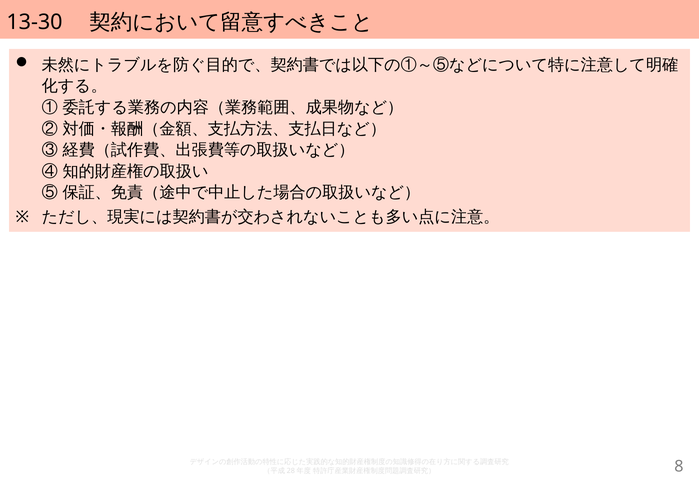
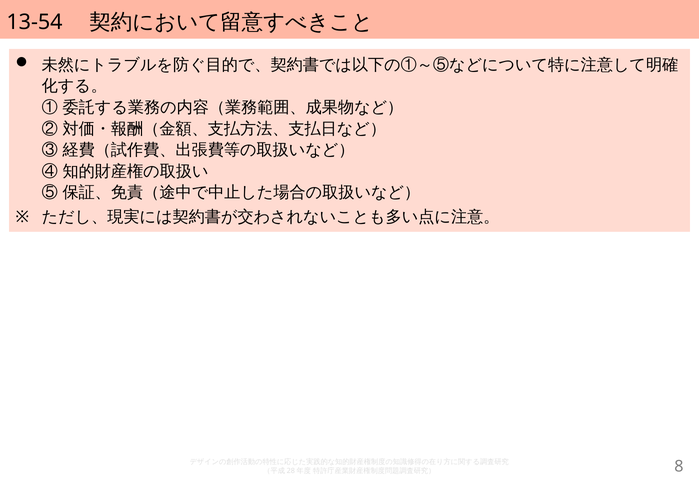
13-30: 13-30 -> 13-54 (34, 22)
